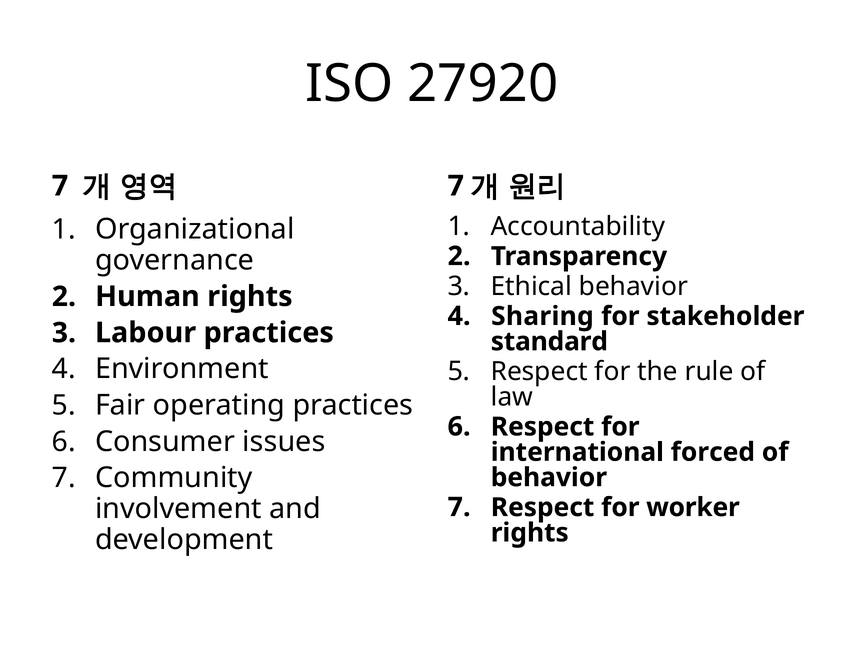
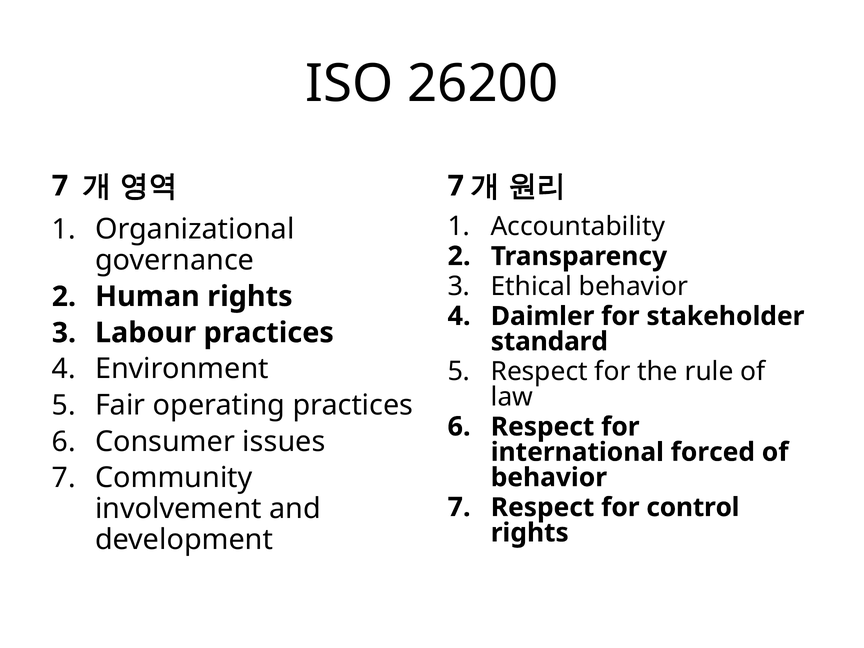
27920: 27920 -> 26200 (483, 84)
Sharing: Sharing -> Daimler (543, 316)
worker: worker -> control (693, 507)
